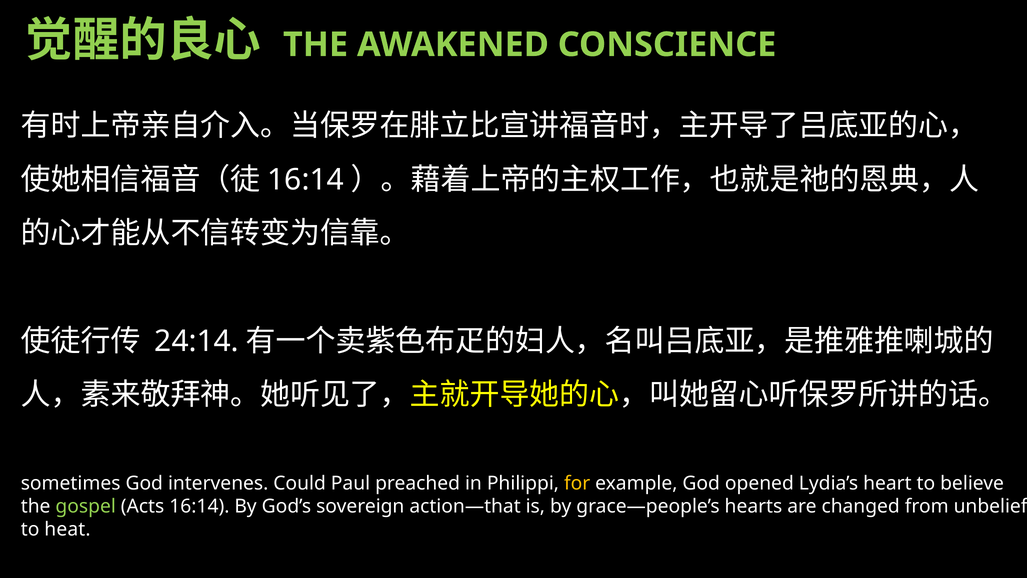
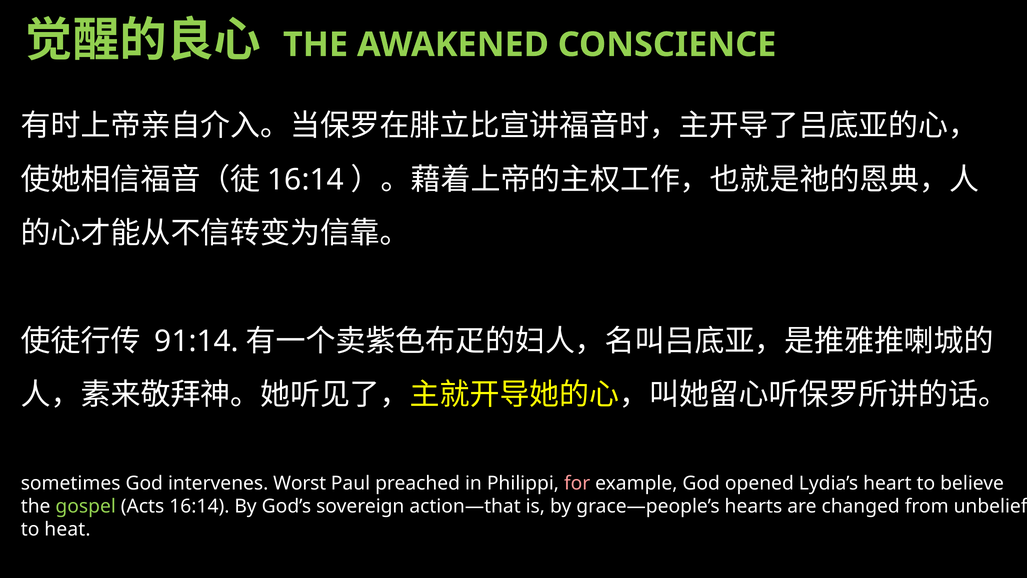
24:14: 24:14 -> 91:14 (197, 341)
Could: Could -> Worst (300, 483)
for colour: yellow -> pink (577, 483)
